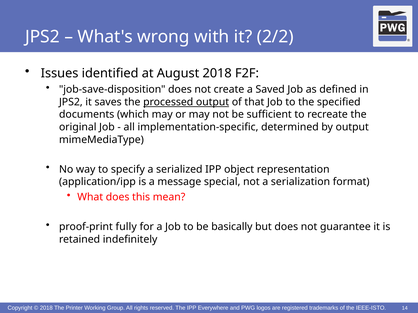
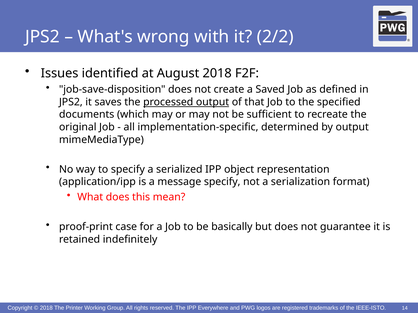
message special: special -> specify (222, 182)
fully: fully -> case (126, 227)
